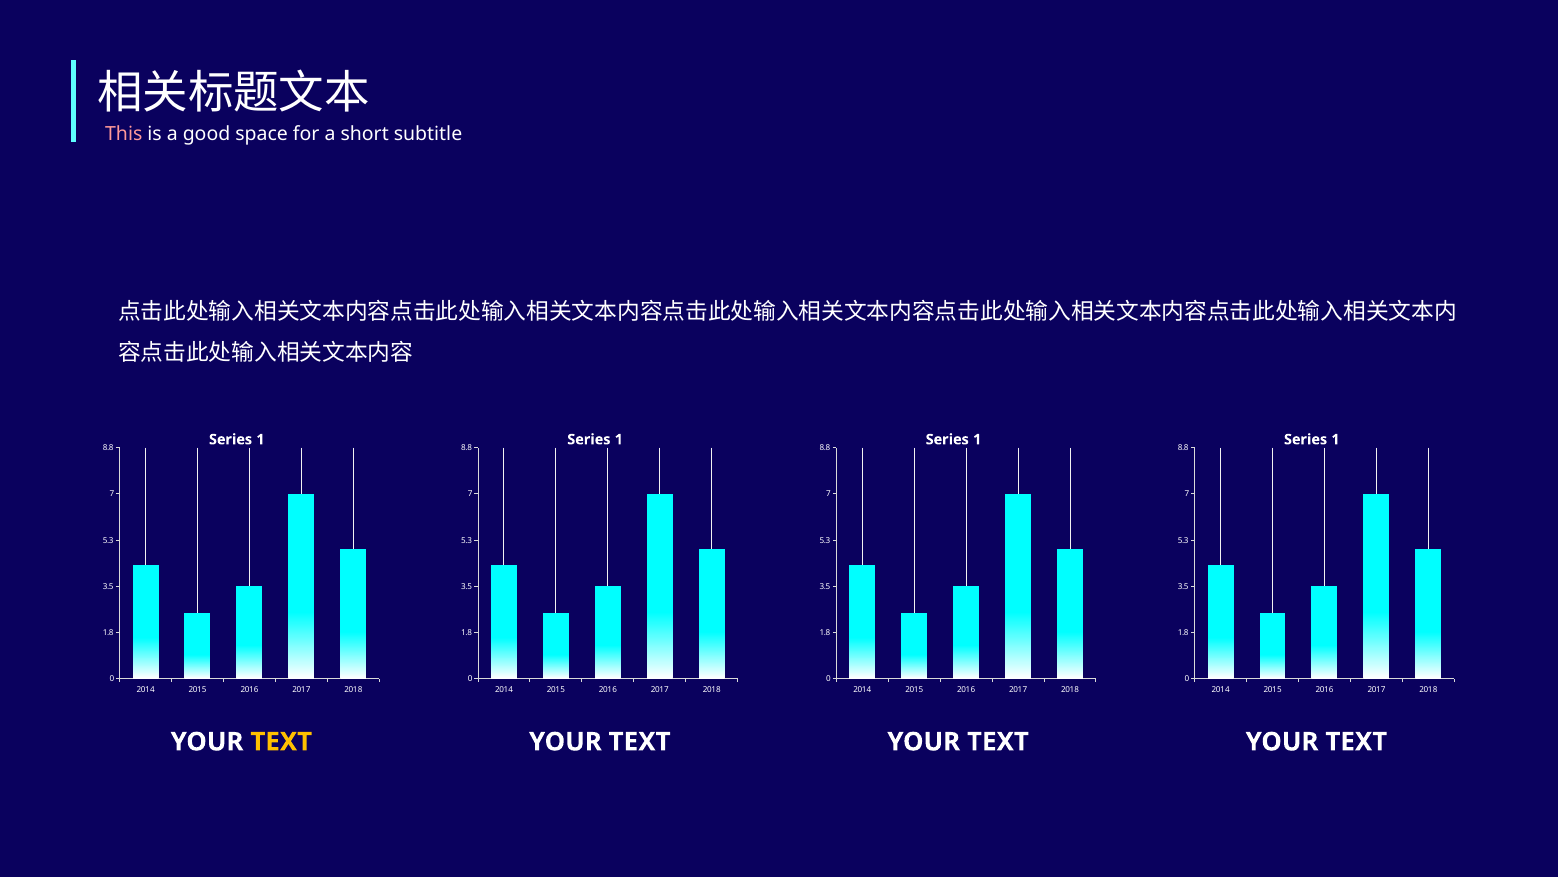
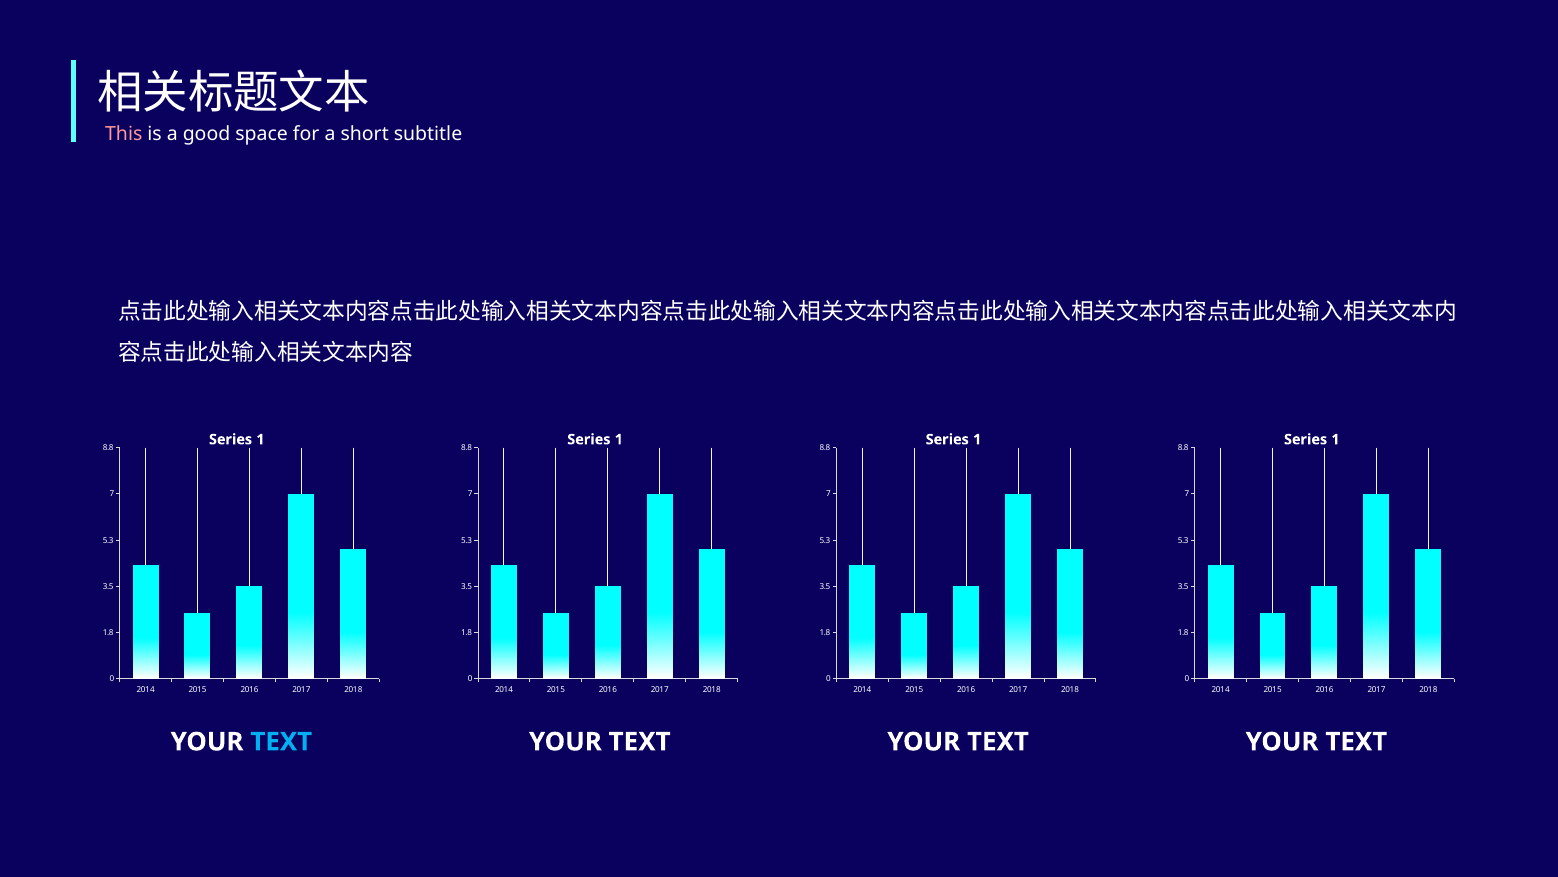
TEXT colour: yellow -> light blue (281, 741)
